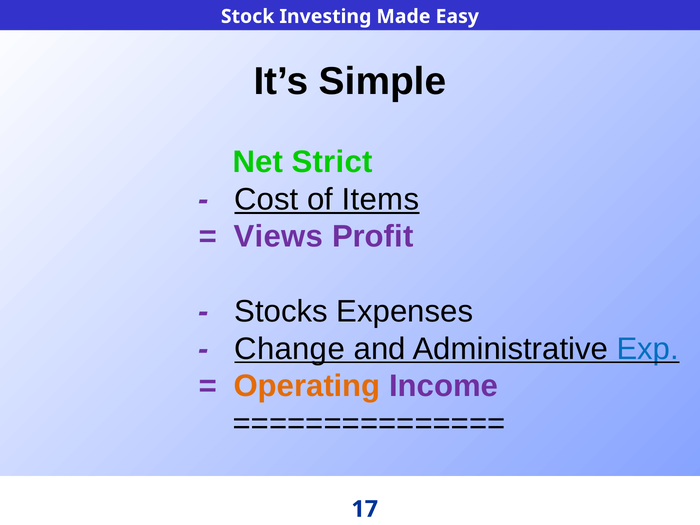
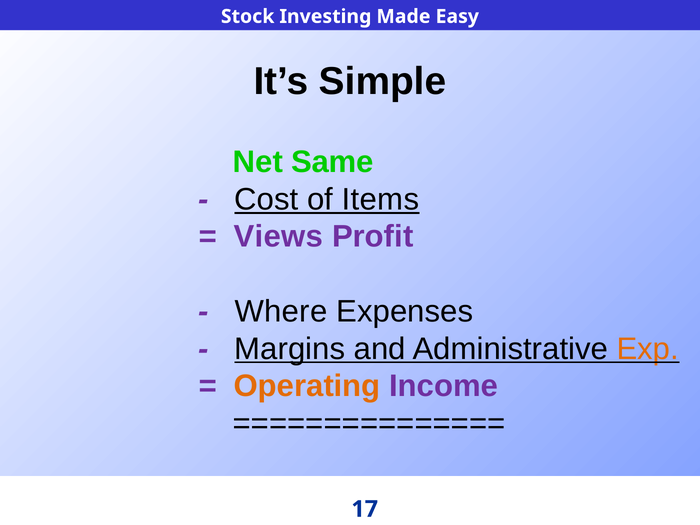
Strict: Strict -> Same (332, 162)
Stocks: Stocks -> Where (281, 311)
Change: Change -> Margins (290, 349)
Exp colour: blue -> orange (648, 349)
